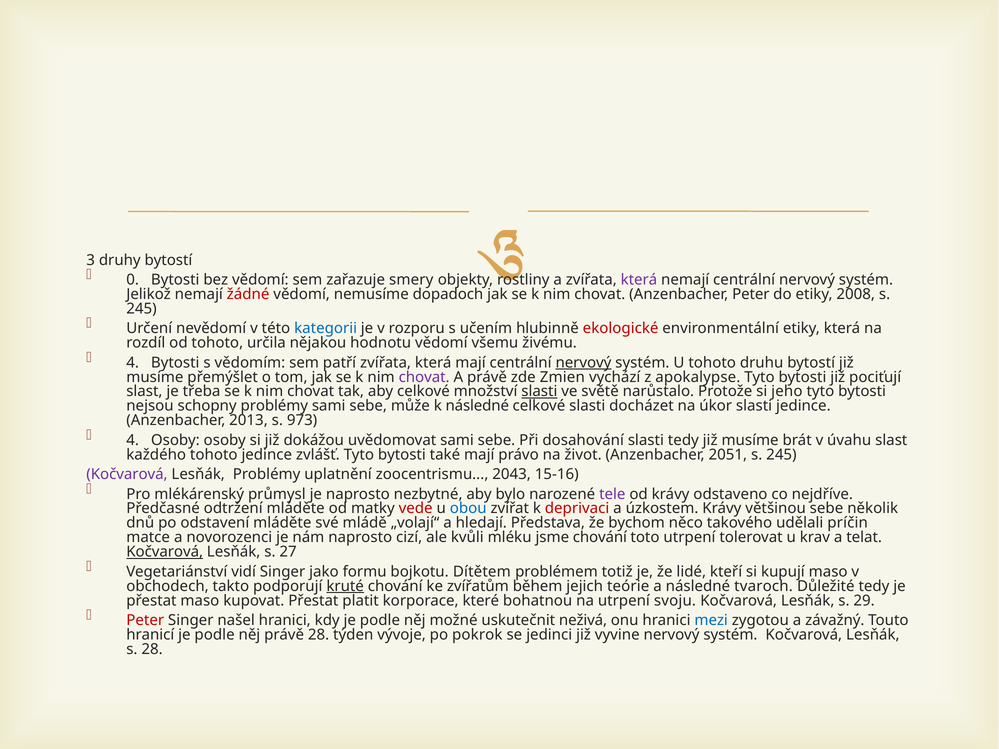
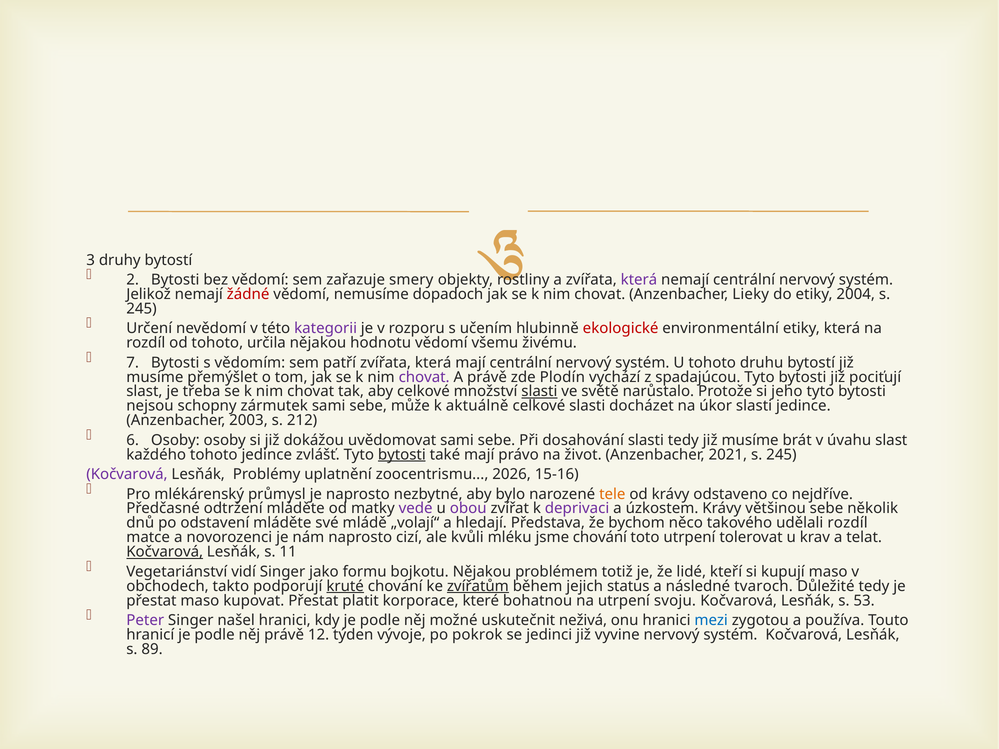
0: 0 -> 2 (133, 280)
Anzenbacher Peter: Peter -> Lieky (751, 294)
2008: 2008 -> 2004 (856, 294)
kategorii colour: blue -> purple (326, 328)
4: 4 -> 7 (133, 363)
nervový underline: present -> none (583, 363)
Zmien: Zmien -> Plodín (562, 377)
apokalypse: apokalypse -> spadajúcou (698, 377)
schopny problémy: problémy -> zármutek (274, 406)
k následné: následné -> aktuálně (477, 406)
2013: 2013 -> 2003 (249, 421)
973: 973 -> 212 (302, 421)
4: 4 -> 6 (133, 440)
bytosti underline: none -> present (402, 455)
2051: 2051 -> 2021 (728, 455)
2043: 2043 -> 2026 (512, 474)
tele colour: purple -> orange (612, 494)
vede colour: red -> purple (416, 509)
obou colour: blue -> purple (468, 509)
deprivaci colour: red -> purple (577, 509)
udělali príčin: príčin -> rozdíl (848, 523)
27: 27 -> 11 (288, 552)
bojkotu Dítětem: Dítětem -> Nějakou (482, 572)
zvířatům underline: none -> present (478, 586)
teórie: teórie -> status (628, 586)
29: 29 -> 53 (864, 601)
Peter colour: red -> purple (145, 620)
závažný: závažný -> používa (835, 620)
právě 28: 28 -> 12 (319, 635)
s 28: 28 -> 89 (152, 649)
